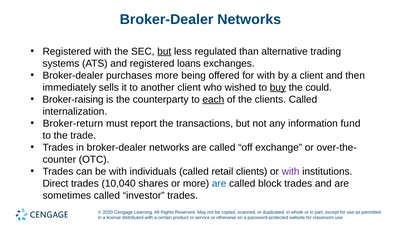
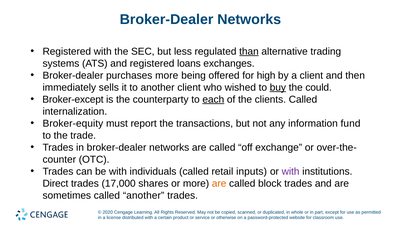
but underline: present -> none (164, 52)
than underline: none -> present (249, 52)
for with: with -> high (266, 76)
Broker-raising: Broker-raising -> Broker-except (73, 100)
Broker-return: Broker-return -> Broker-equity (73, 124)
retail clients: clients -> inputs (252, 172)
10,040: 10,040 -> 17,000 (119, 184)
are colour: blue -> orange (219, 184)
called investor: investor -> another (144, 196)
